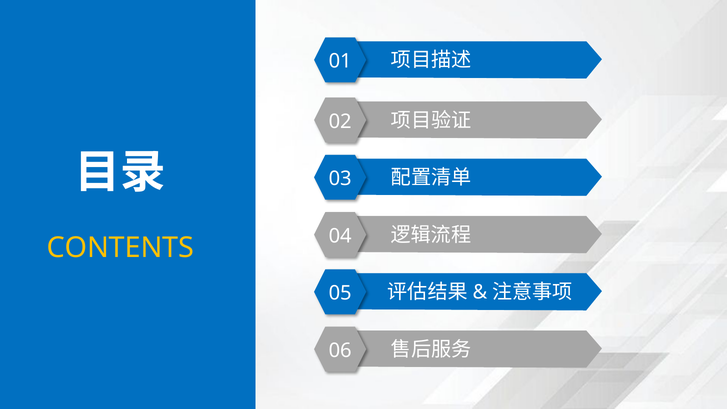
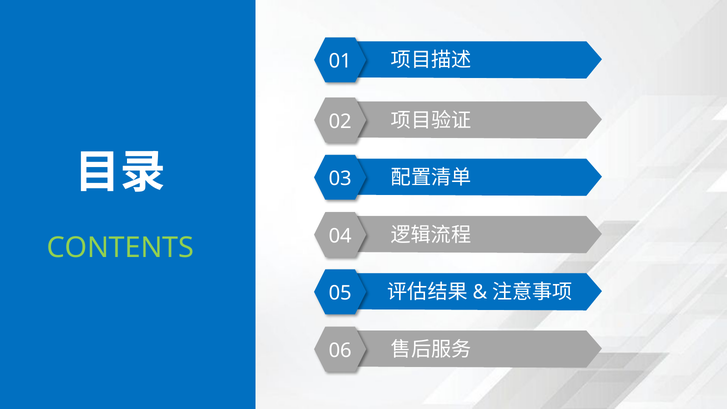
CONTENTS colour: yellow -> light green (120, 247)
